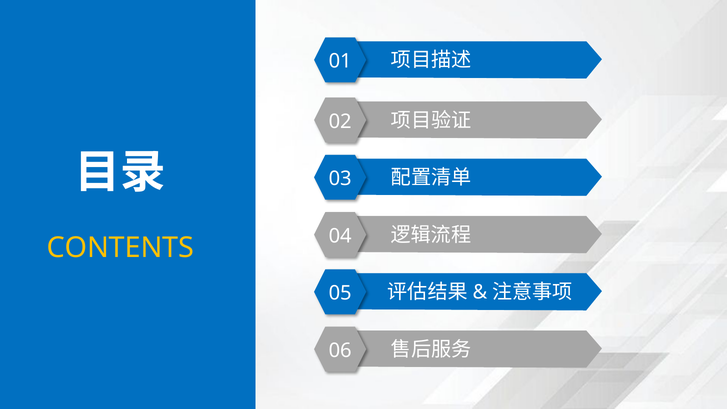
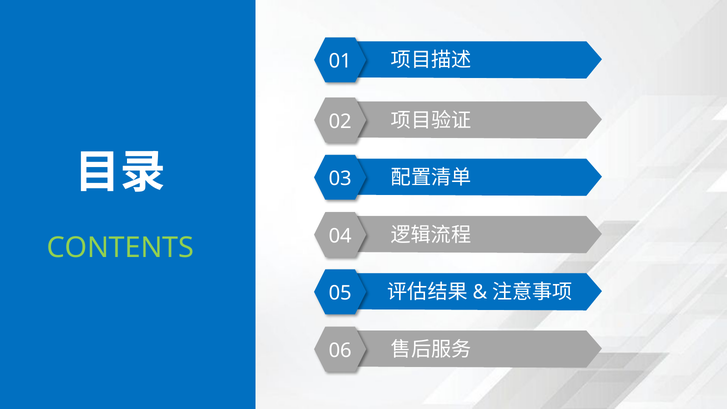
CONTENTS colour: yellow -> light green (120, 247)
